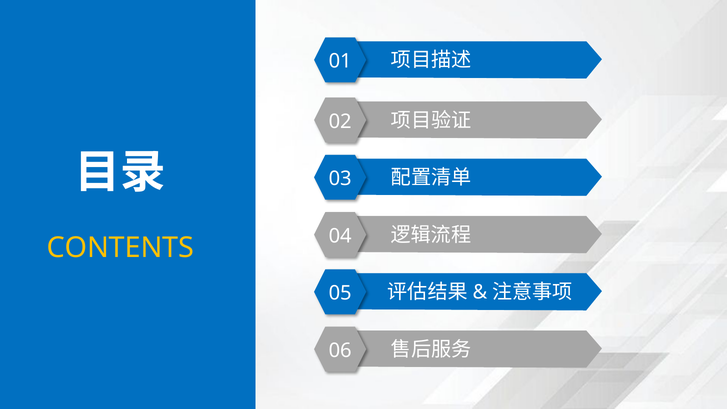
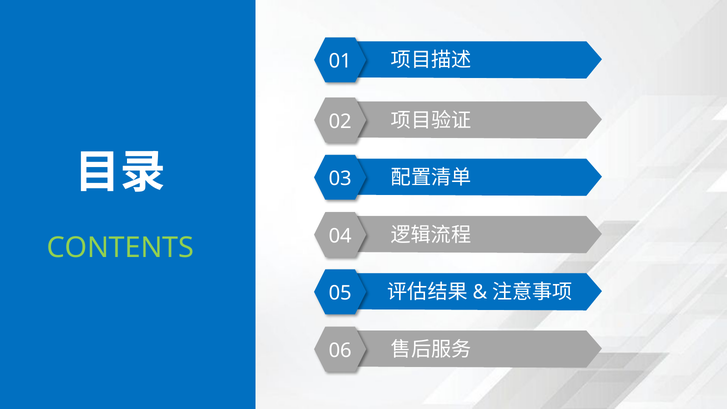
CONTENTS colour: yellow -> light green (120, 247)
